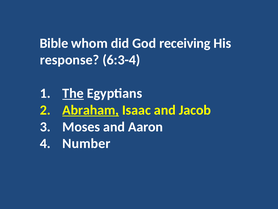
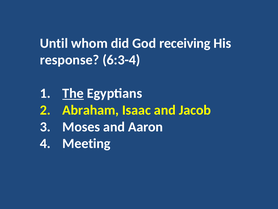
Bible: Bible -> Until (54, 43)
Abraham underline: present -> none (91, 110)
Number: Number -> Meeting (86, 143)
